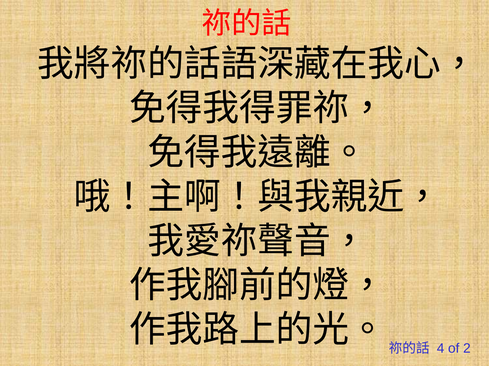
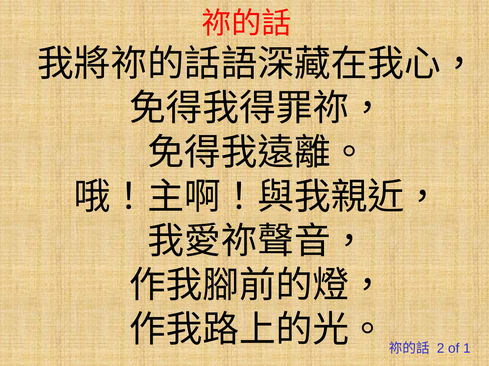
4: 4 -> 2 (441, 349)
2: 2 -> 1 (467, 349)
